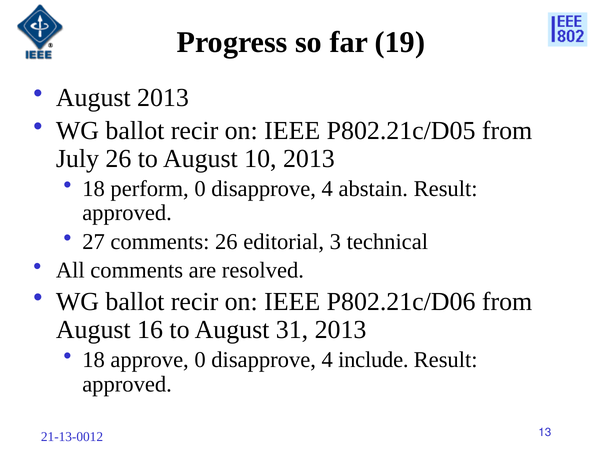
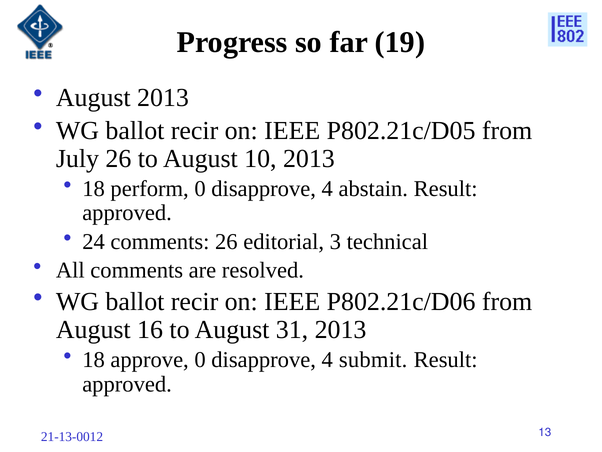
27: 27 -> 24 (94, 241)
include: include -> submit (373, 360)
